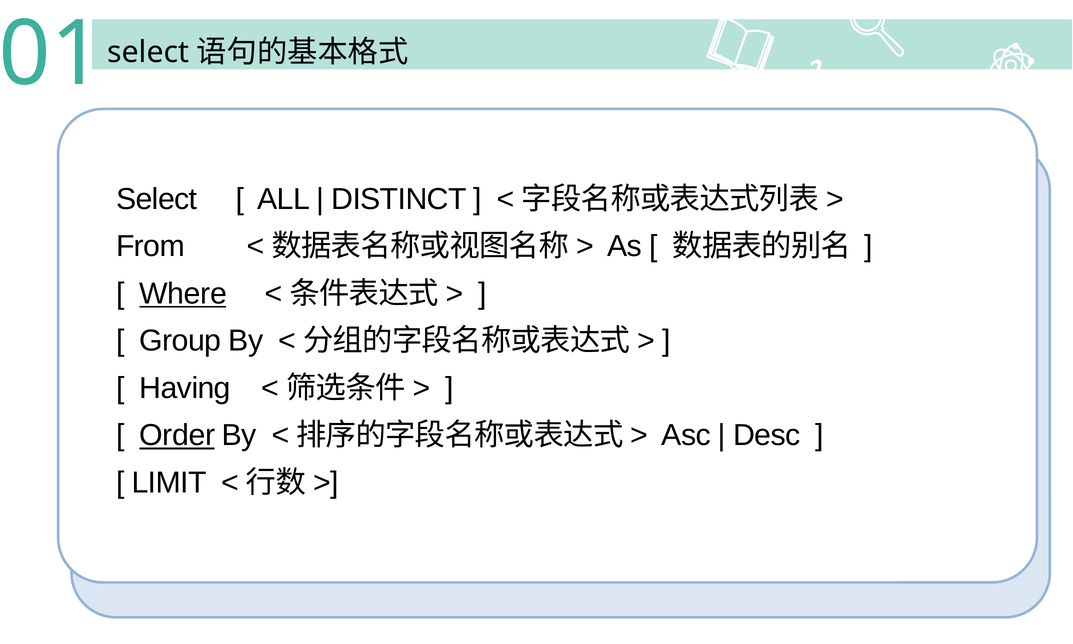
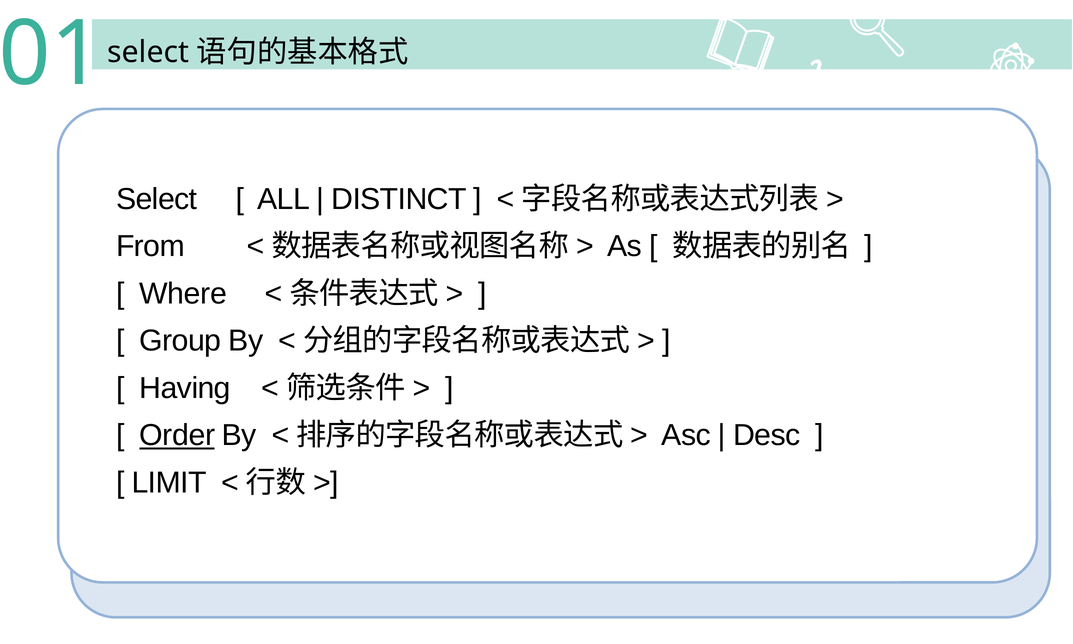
Where underline: present -> none (183, 294)
